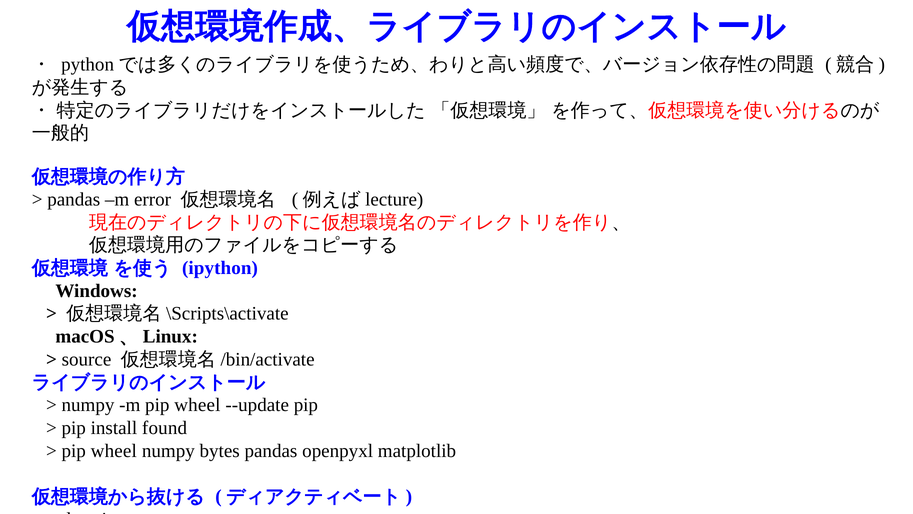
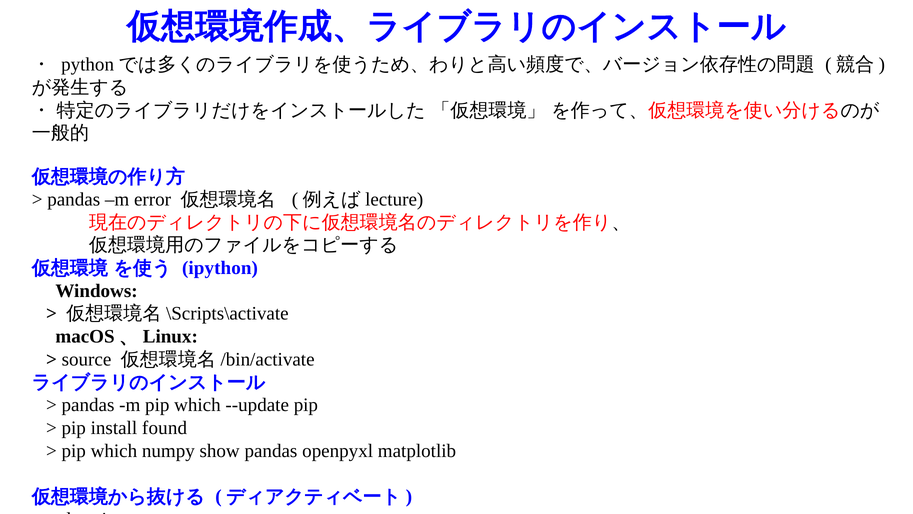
numpy: numpy -> pandas (88, 405)
m pip wheel: wheel -> which (197, 405)
wheel: wheel -> which (114, 450)
bytes: bytes -> show (220, 450)
